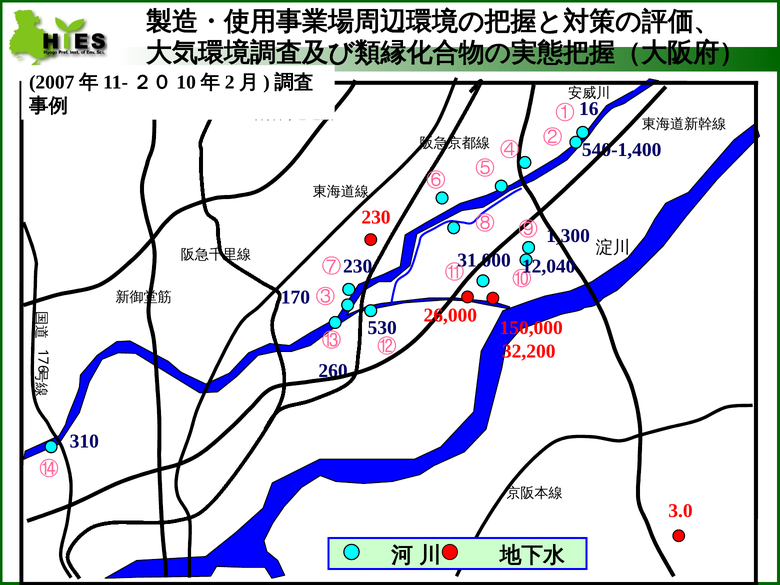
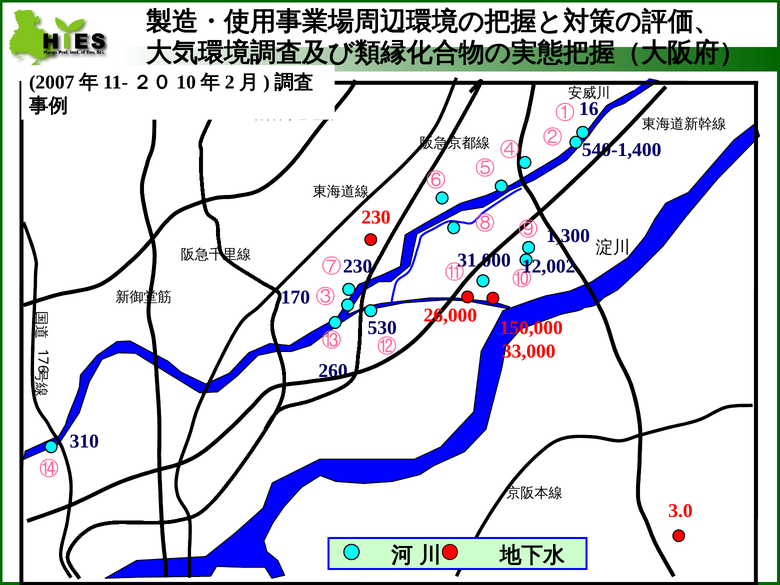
12,040: 12,040 -> 12,002 (549, 266)
32,200: 32,200 -> 33,000 (529, 351)
